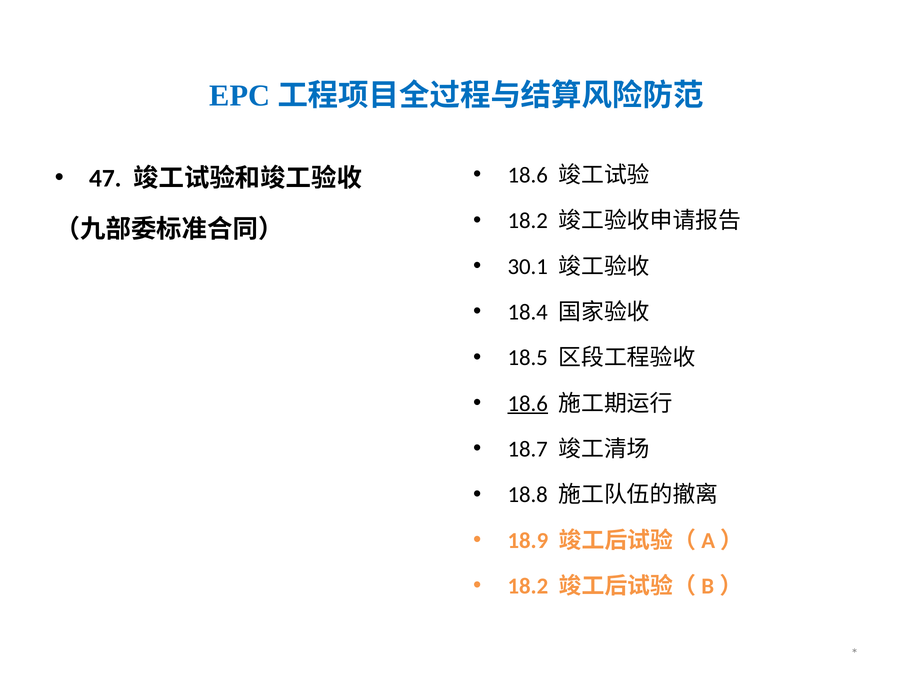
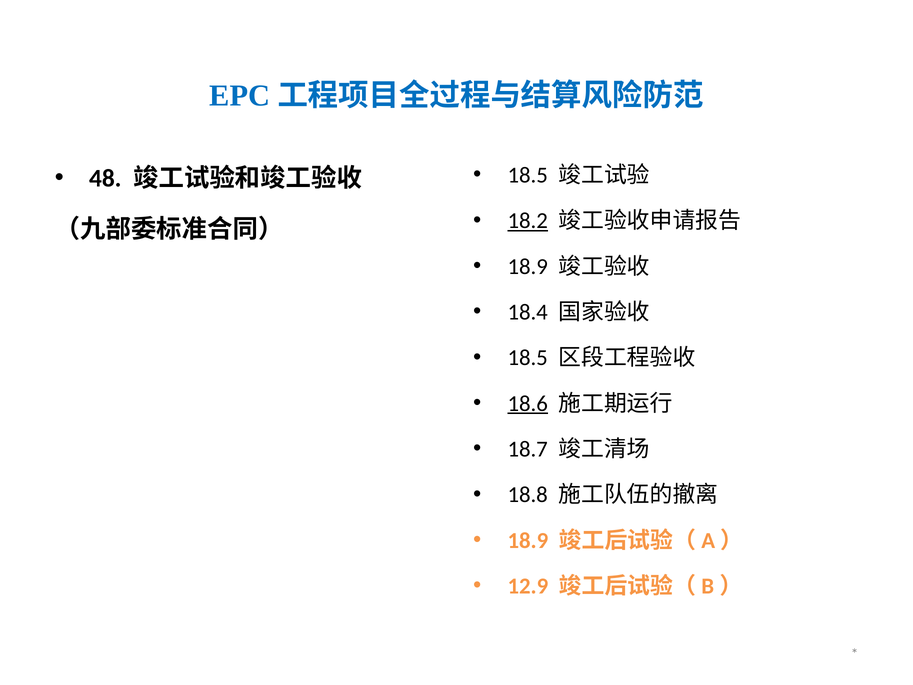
18.6: 18.6 -> 18.5 (528, 175)
47: 47 -> 48 (105, 178)
18.2 underline: none -> present (528, 221)
30.1: 30.1 -> 18.9 (528, 266)
18.2: 18.2 -> 12.9 (528, 586)
